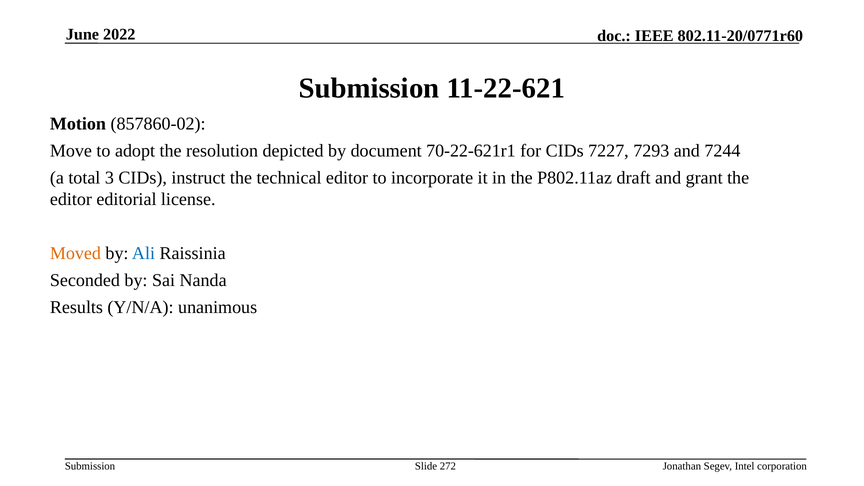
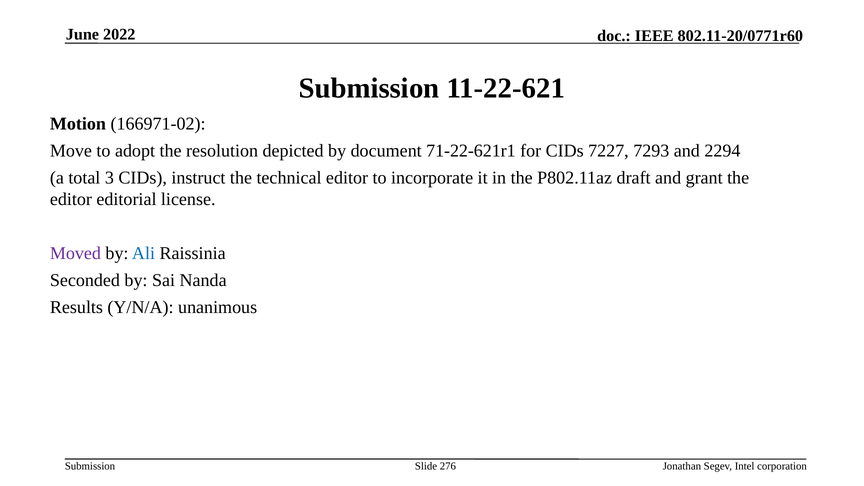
857860-02: 857860-02 -> 166971-02 (158, 124)
70-22-621r1: 70-22-621r1 -> 71-22-621r1 (471, 151)
7244: 7244 -> 2294 (722, 151)
Moved colour: orange -> purple (75, 253)
272: 272 -> 276 (448, 466)
